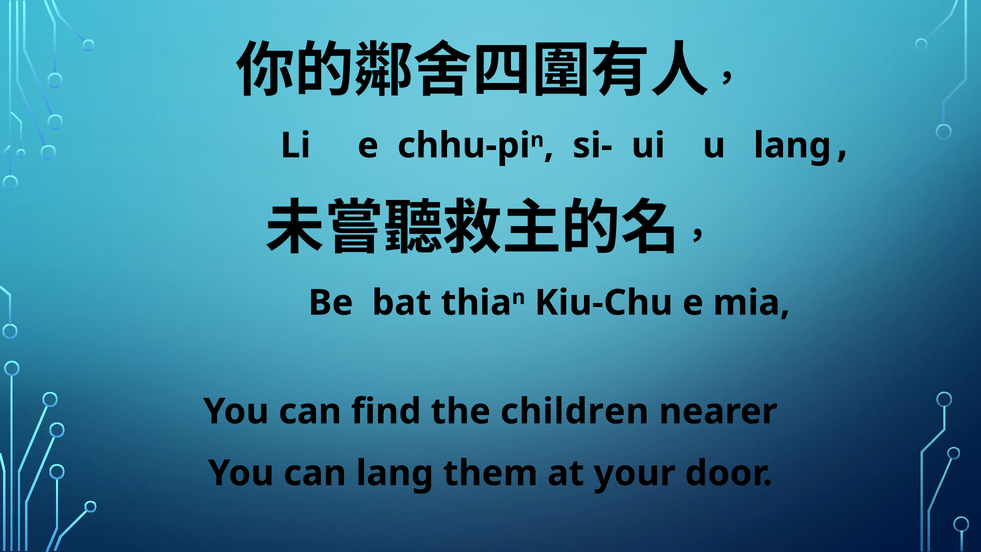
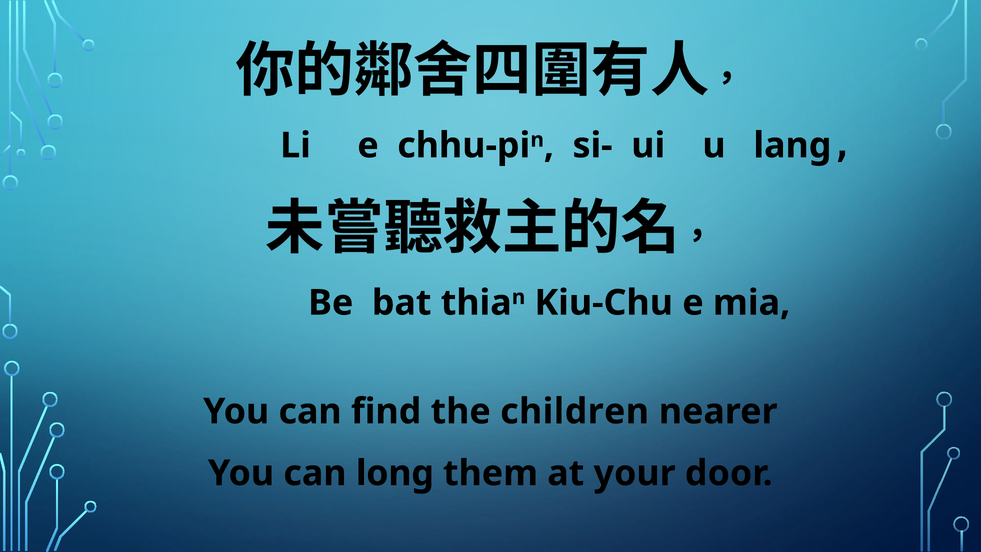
can lang: lang -> long (395, 473)
